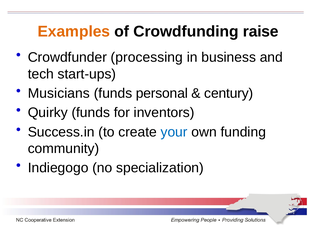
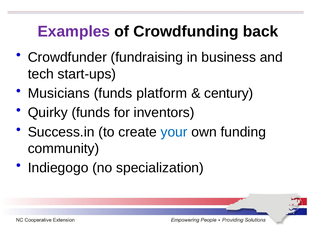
Examples colour: orange -> purple (74, 32)
raise: raise -> back (261, 32)
processing: processing -> fundraising (147, 57)
personal: personal -> platform (162, 93)
